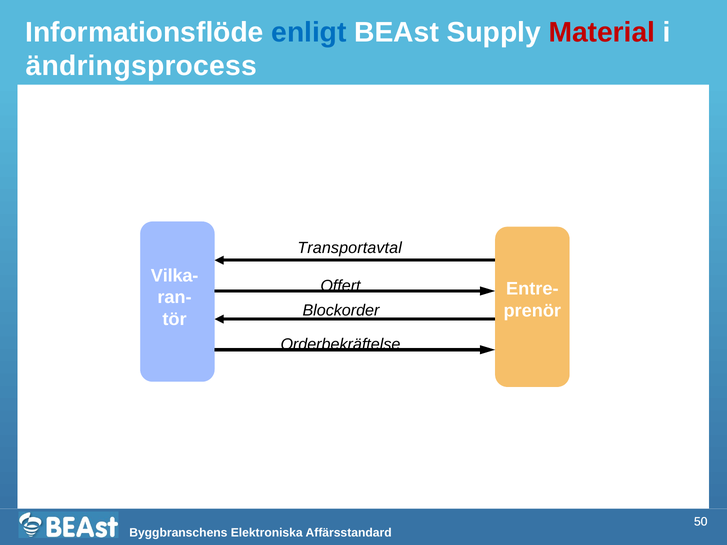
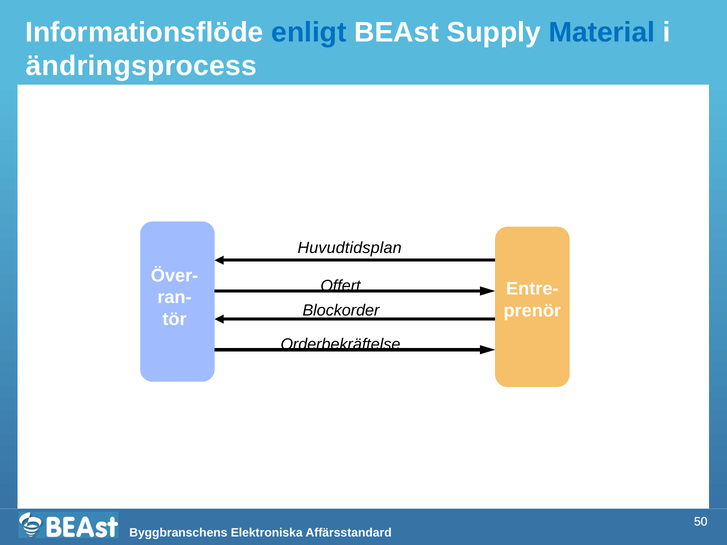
Material colour: red -> blue (602, 32)
Transportavtal: Transportavtal -> Huvudtidsplan (350, 248)
Vilka-: Vilka- -> Över- (175, 276)
